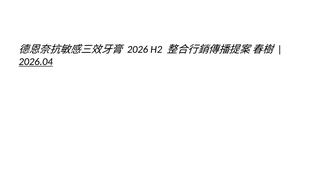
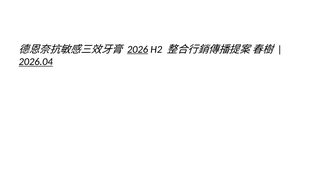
2026 underline: none -> present (138, 49)
